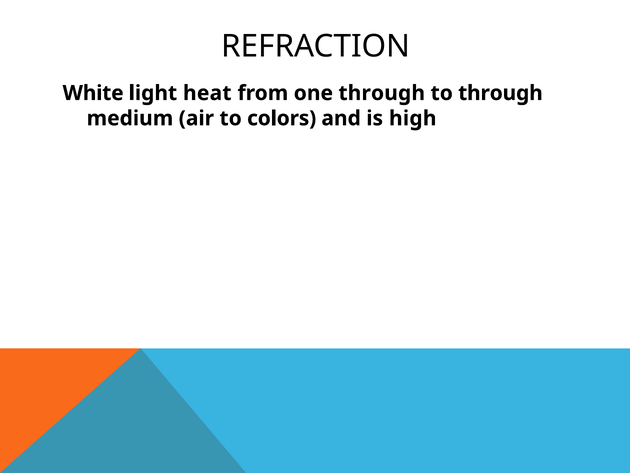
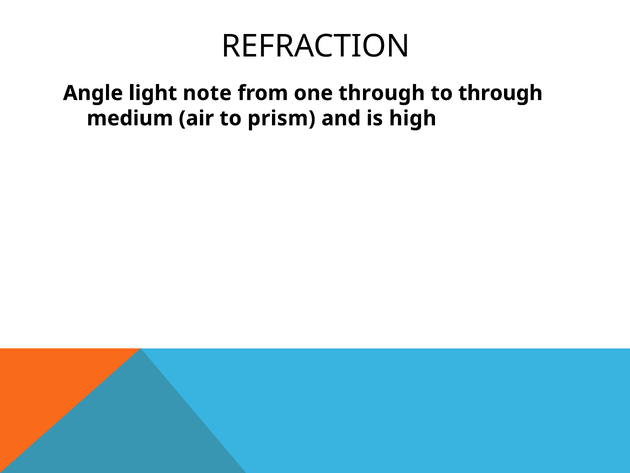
White: White -> Angle (93, 93)
heat: heat -> note (207, 93)
colors: colors -> prism (281, 118)
